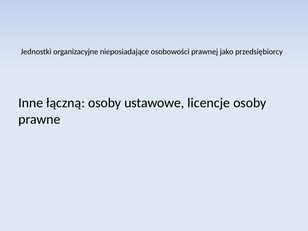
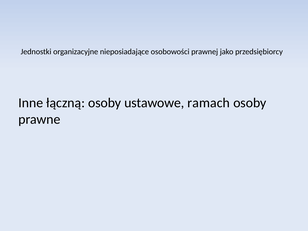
licencje: licencje -> ramach (209, 103)
